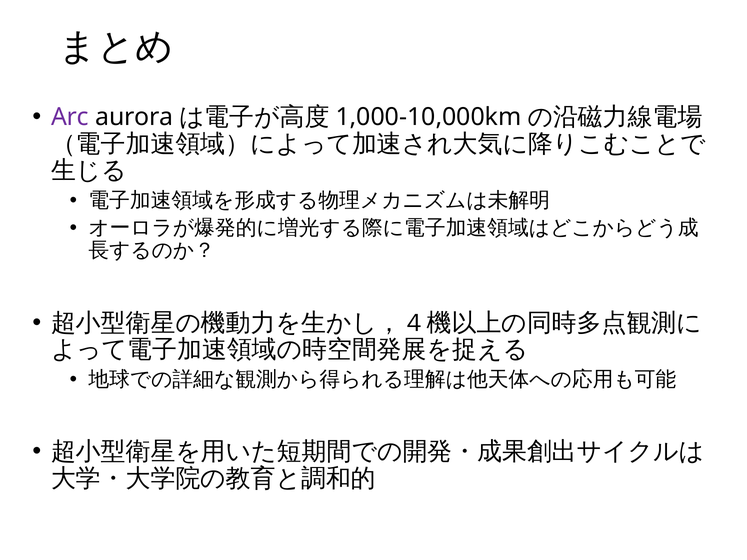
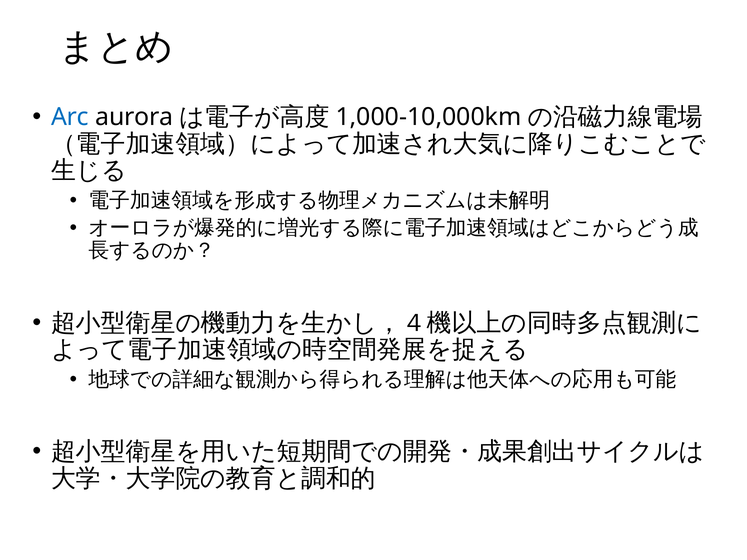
Arc colour: purple -> blue (70, 117)
